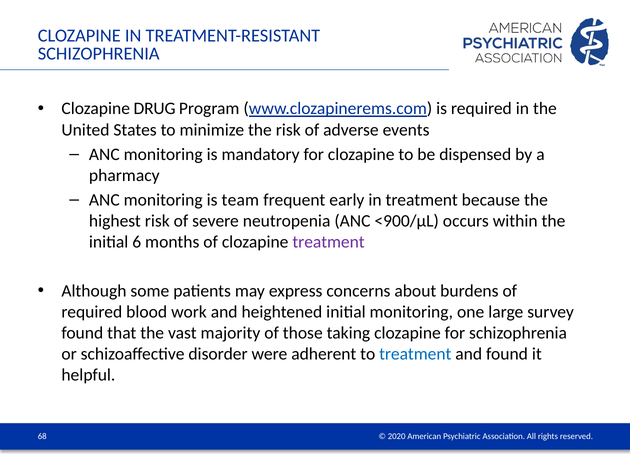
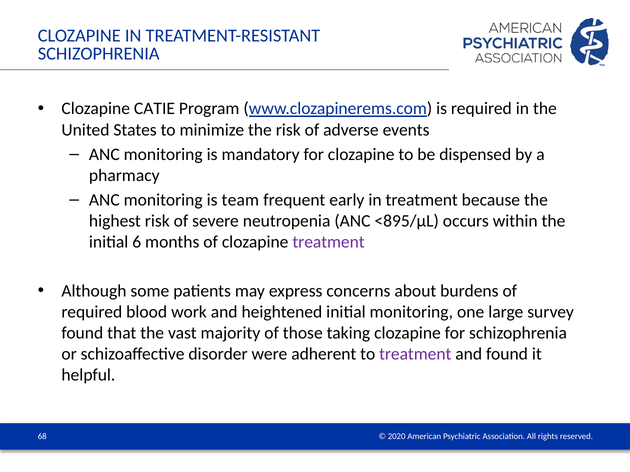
DRUG: DRUG -> CATIE (154, 109)
<900/μL: <900/μL -> <895/μL (407, 221)
treatment colour: blue -> purple (415, 354)
